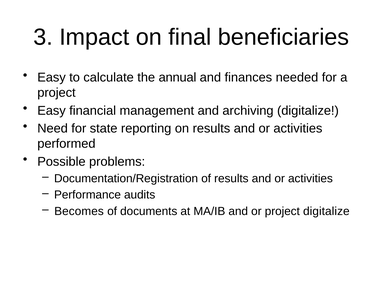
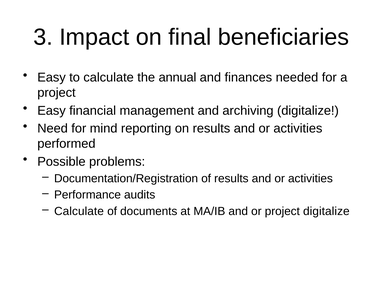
state: state -> mind (104, 129)
Becomes: Becomes -> Calculate (79, 211)
